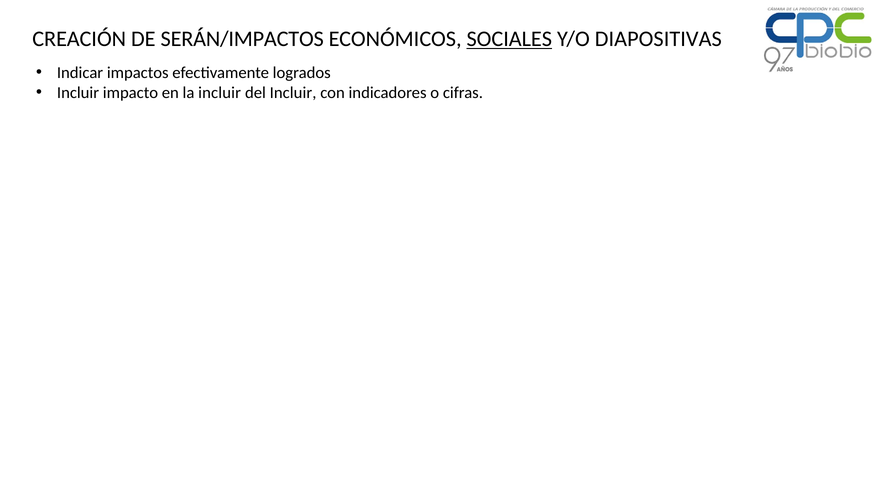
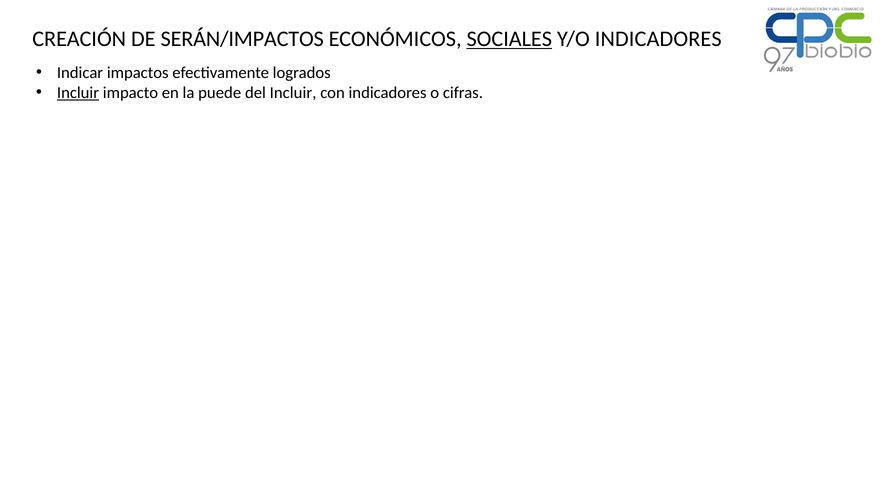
Y/O DIAPOSITIVAS: DIAPOSITIVAS -> INDICADORES (658, 39)
Incluir underline: none -> present (78, 93)
la incluir: incluir -> puede (220, 93)
